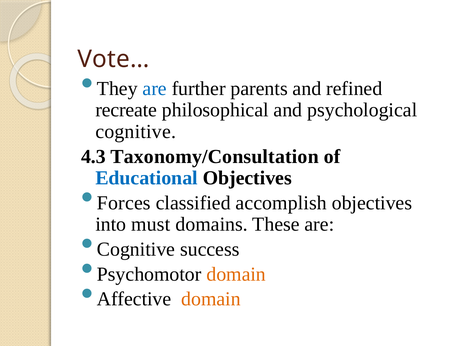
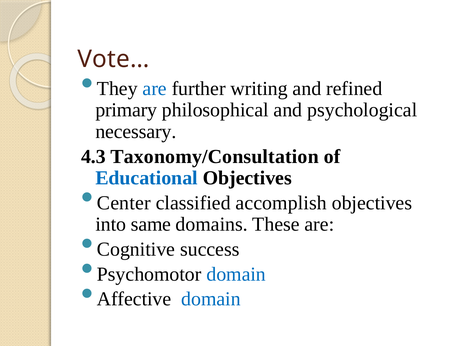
parents: parents -> writing (259, 89)
recreate: recreate -> primary (126, 110)
cognitive: cognitive -> necessary (136, 131)
Forces: Forces -> Center (124, 203)
must: must -> same (151, 224)
domain colour: orange -> blue (236, 274)
domain colour: orange -> blue (211, 299)
